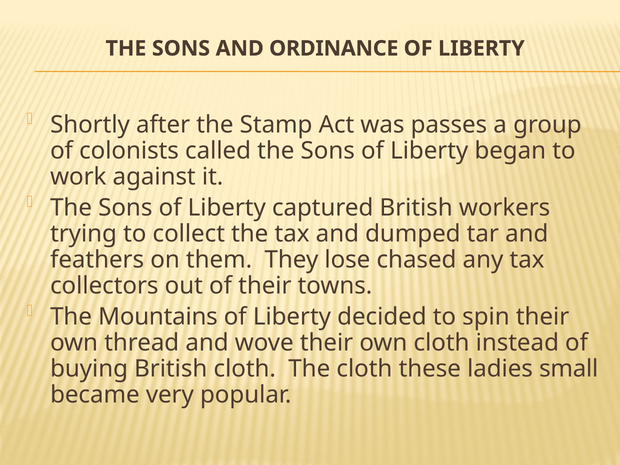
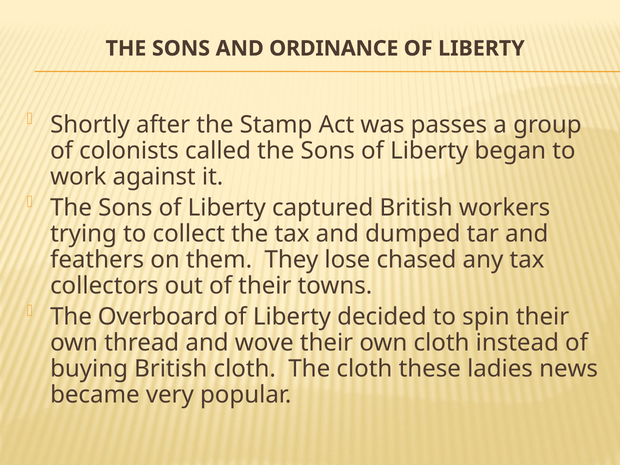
Mountains: Mountains -> Overboard (158, 317)
small: small -> news (569, 369)
